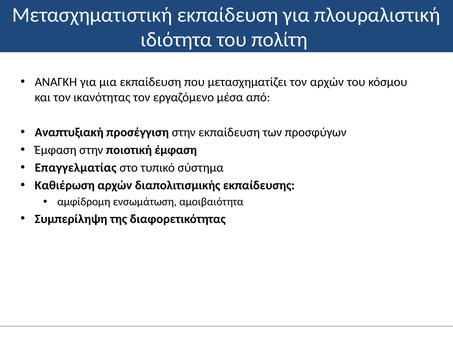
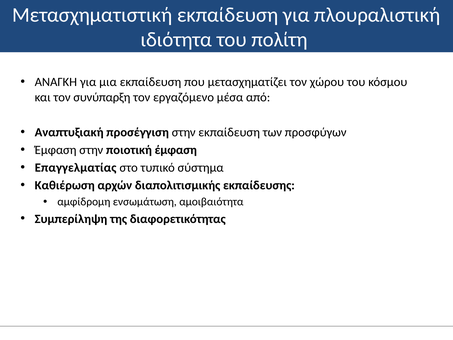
τον αρχών: αρχών -> χώρου (327, 82)
ικανότητας: ικανότητας -> συνύπαρξη (102, 97)
